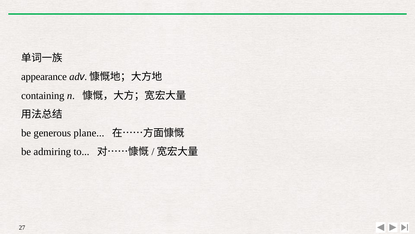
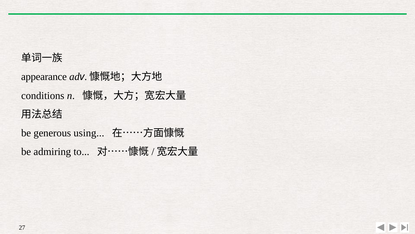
containing: containing -> conditions (43, 95)
plane: plane -> using (89, 133)
